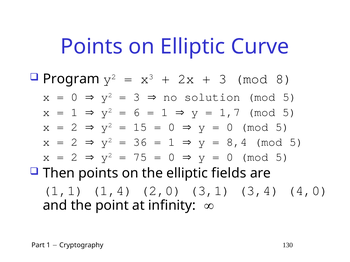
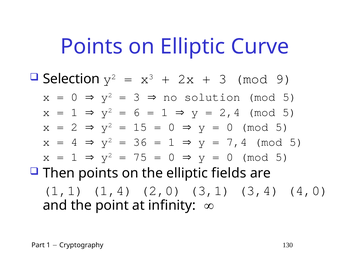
Program: Program -> Selection (71, 79)
8: 8 -> 9 (284, 79)
1,7: 1,7 -> 2,4 (230, 112)
2: 2 -> 4 (74, 142)
8,4: 8,4 -> 7,4 (237, 142)
2: 2 -> 1 (74, 157)
